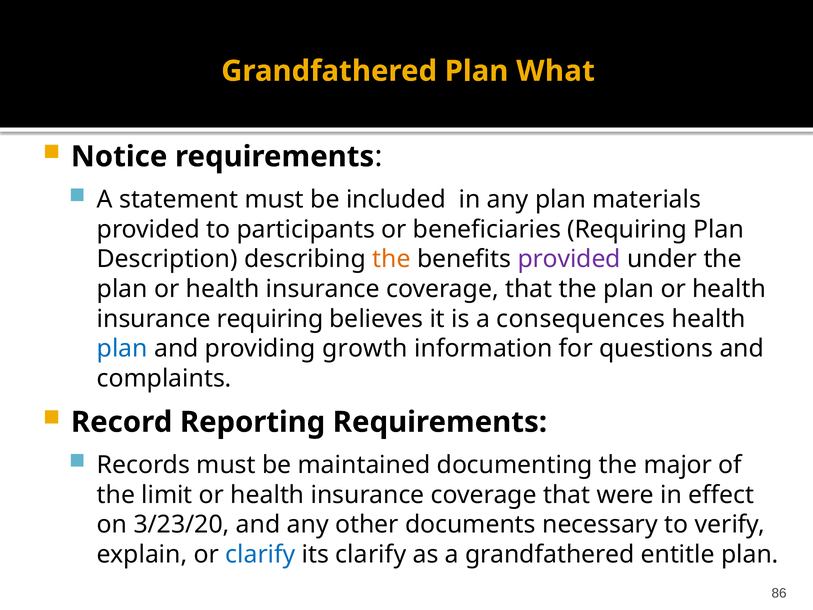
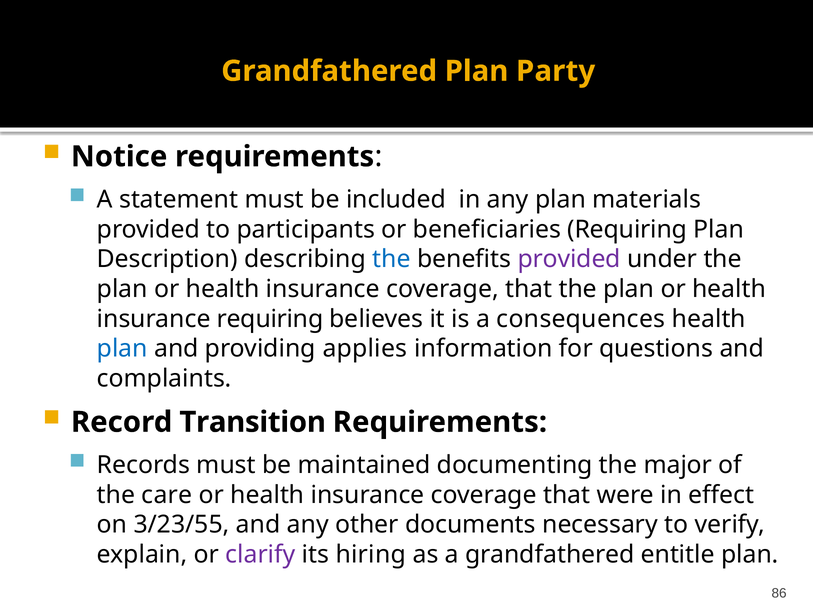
What: What -> Party (556, 71)
the colour: orange -> blue (391, 259)
growth: growth -> applies (365, 349)
Reporting: Reporting -> Transition (253, 422)
limit: limit -> care (167, 495)
3/23/20: 3/23/20 -> 3/23/55 (182, 525)
clarify colour: blue -> purple (260, 554)
its clarify: clarify -> hiring (371, 554)
